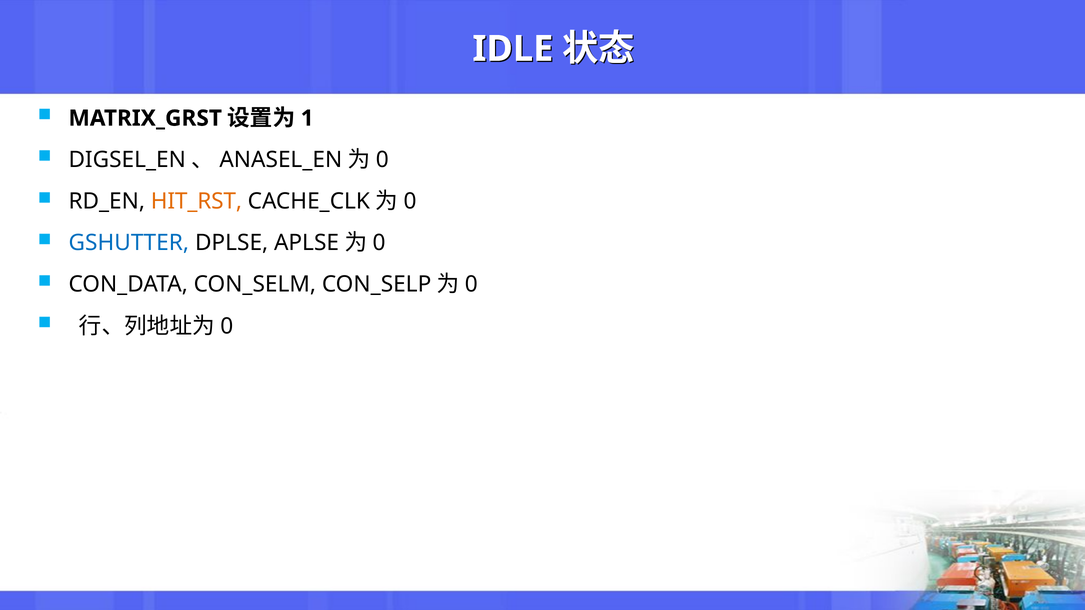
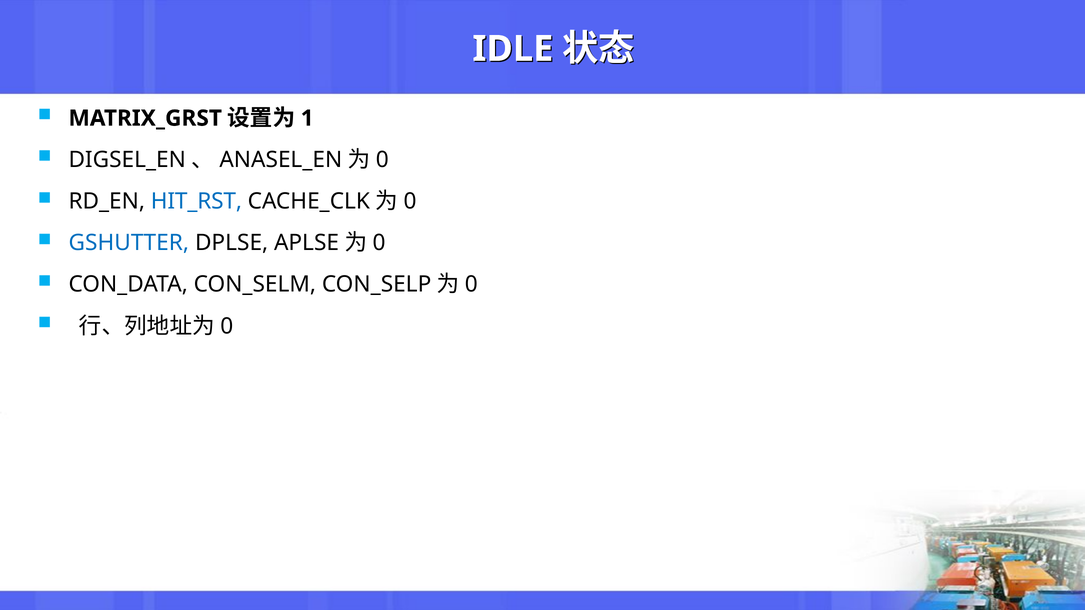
HIT_RST colour: orange -> blue (196, 201)
